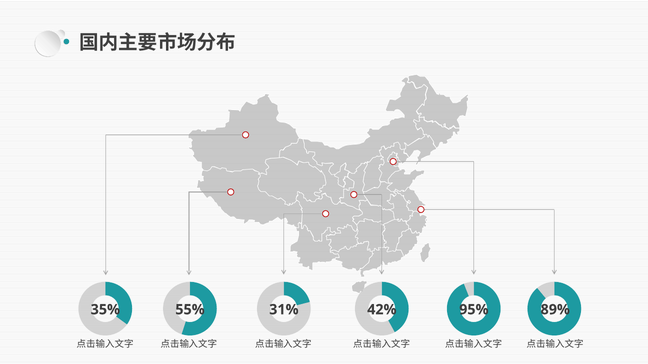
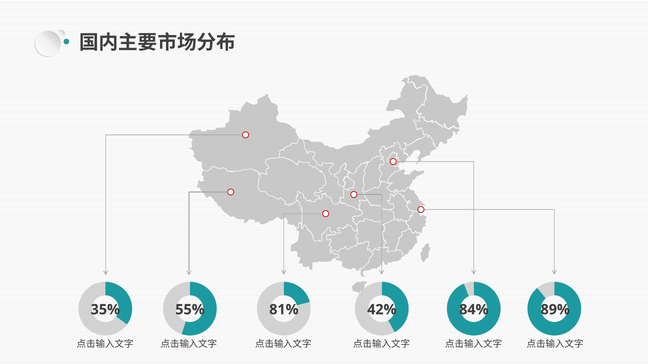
31%: 31% -> 81% (284, 310)
95%: 95% -> 84% (474, 310)
